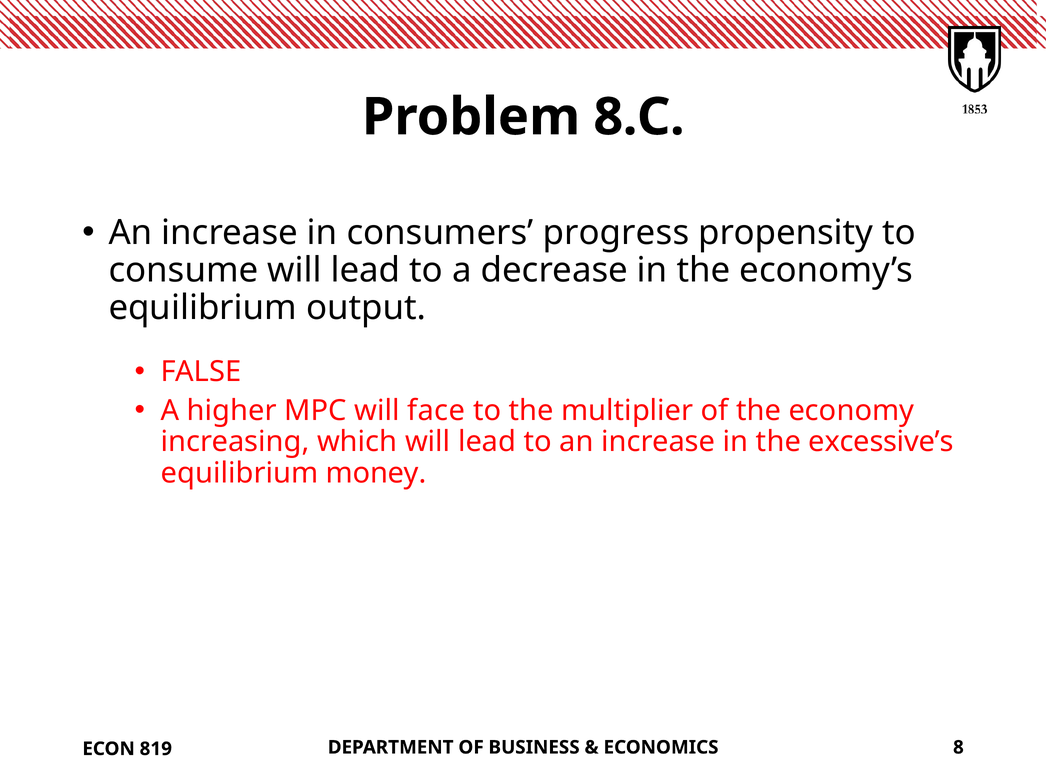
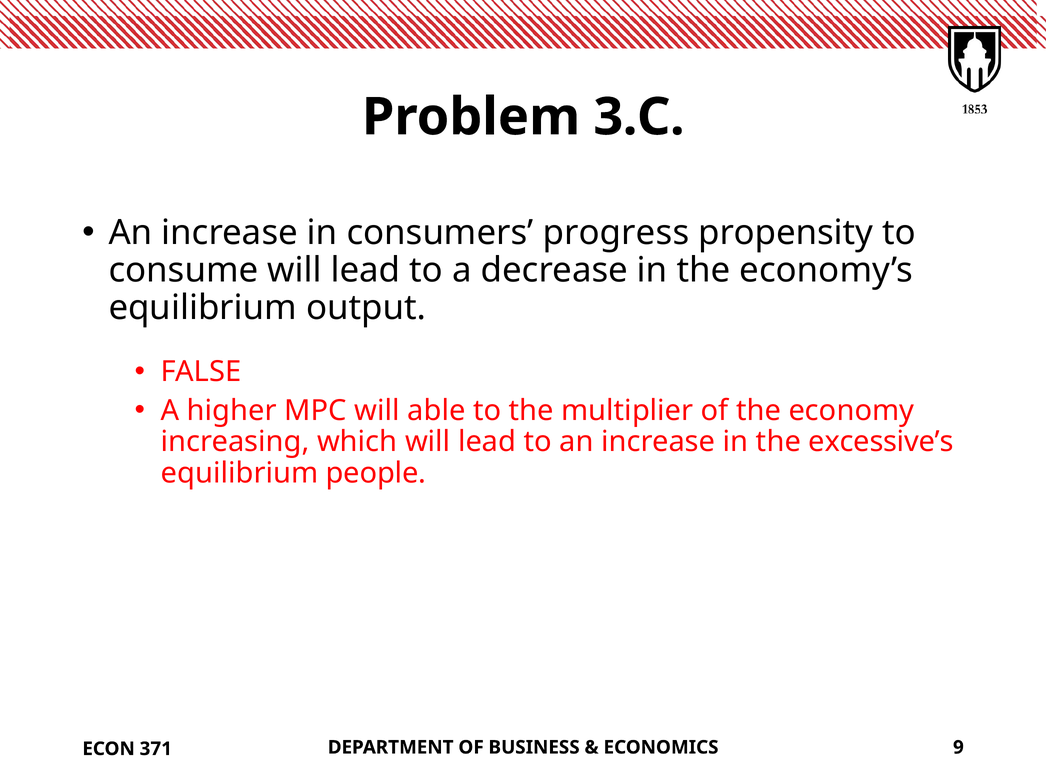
8.C: 8.C -> 3.C (639, 117)
face: face -> able (436, 411)
money: money -> people (376, 473)
8: 8 -> 9 (958, 748)
819: 819 -> 371 (156, 749)
